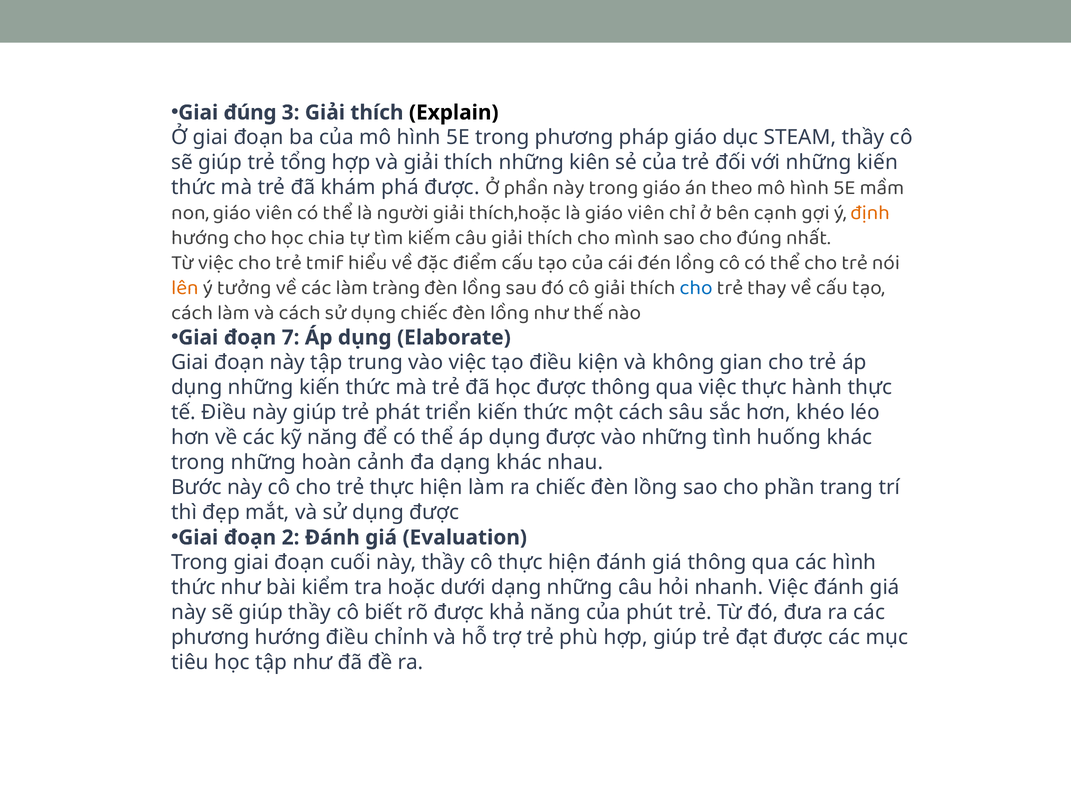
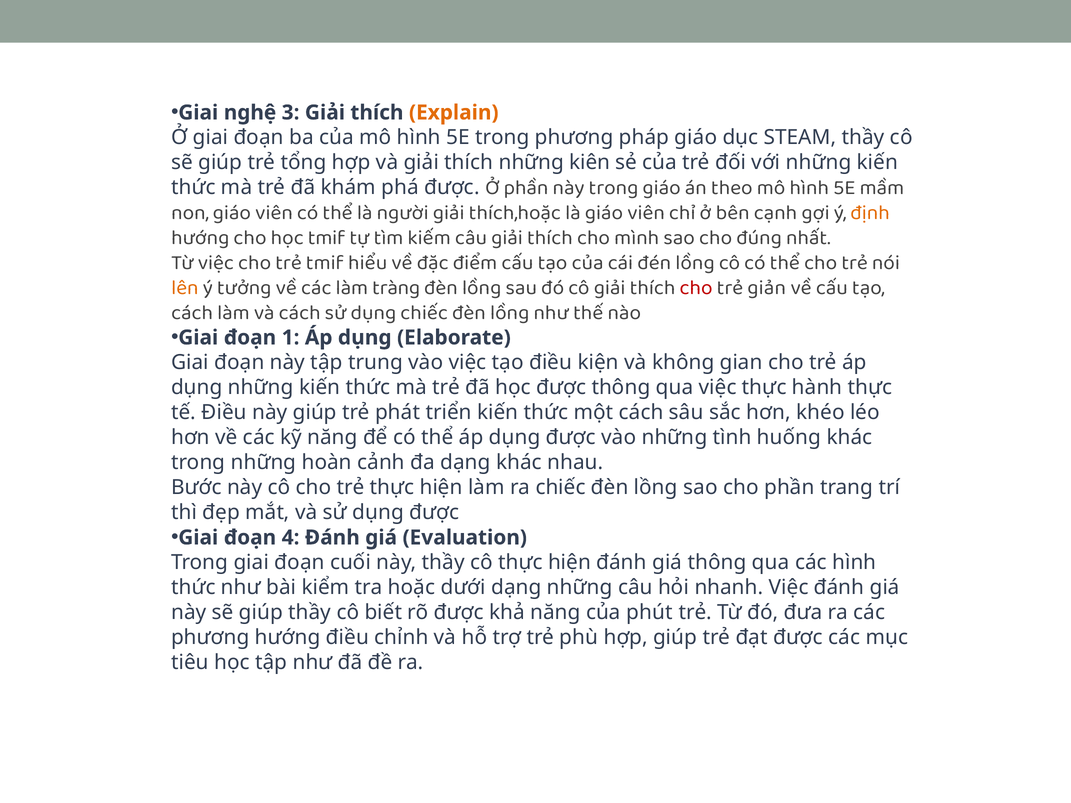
Giai đúng: đúng -> nghệ (250, 113)
Explain colour: black -> orange (454, 113)
học chia: chia -> tmif (327, 238)
cho colour: blue -> red (696, 288)
thay: thay -> giản (767, 288)
7: 7 -> 1 (291, 338)
2: 2 -> 4 (291, 538)
